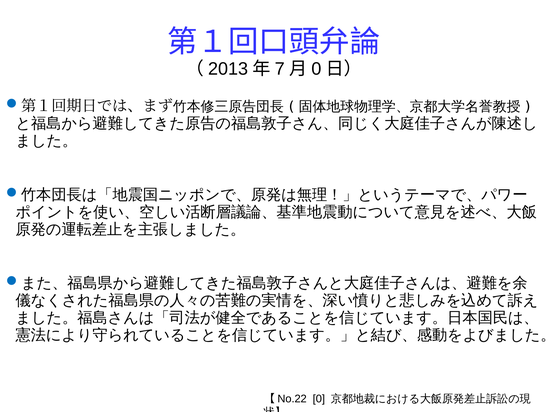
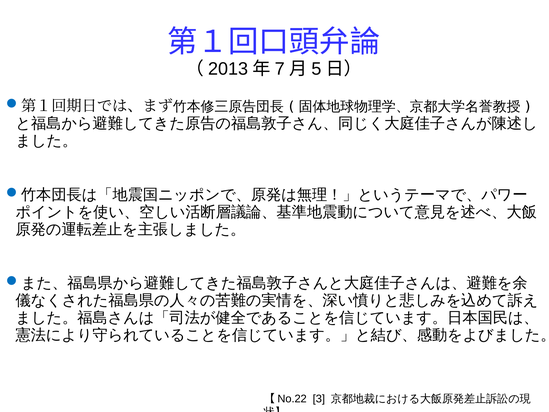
0: 0 -> 5 (316, 69)
【No.22 0: 0 -> 3 (319, 398)
